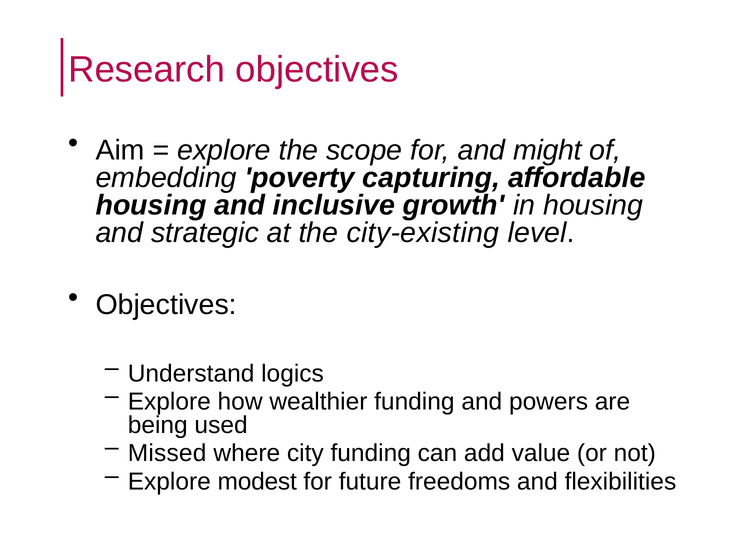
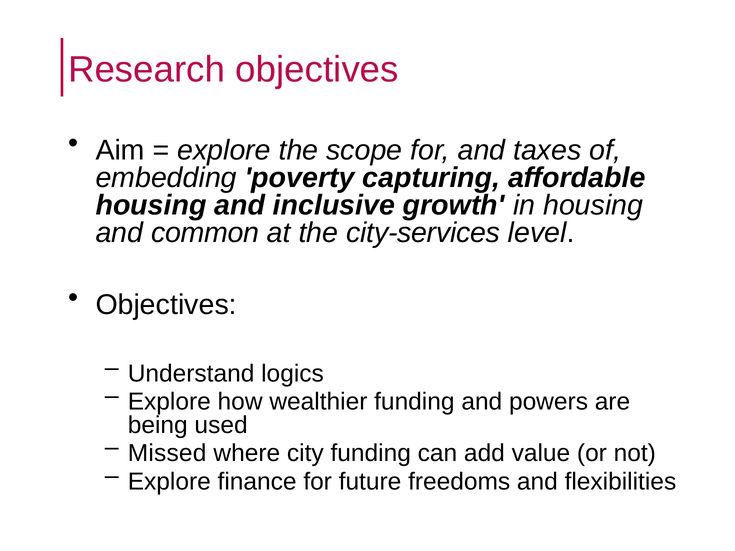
might: might -> taxes (547, 150)
strategic: strategic -> common (205, 233)
city-existing: city-existing -> city-services (423, 233)
modest: modest -> finance (257, 482)
